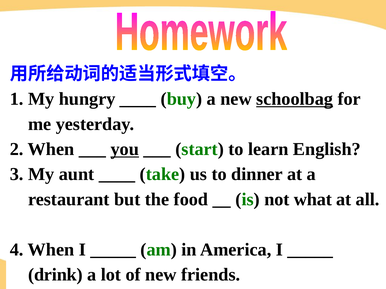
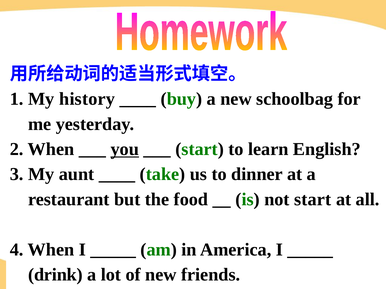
hungry: hungry -> history (87, 99)
schoolbag underline: present -> none (295, 99)
not what: what -> start (313, 200)
